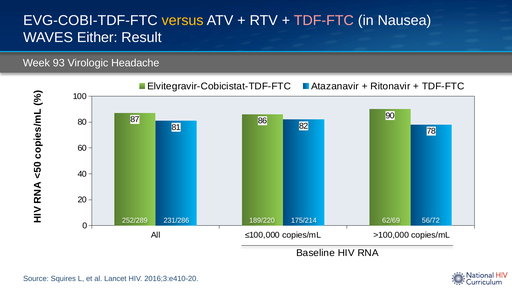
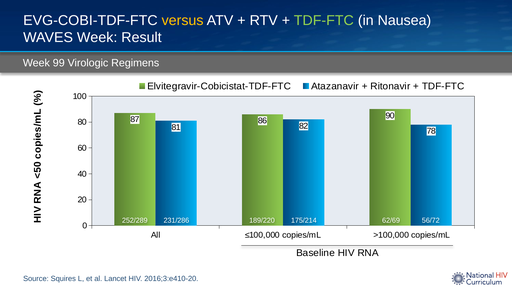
TDF-FTC colour: pink -> light green (324, 20)
WAVES Either: Either -> Week (97, 37)
93: 93 -> 99 (59, 63)
Headache: Headache -> Regimens (135, 63)
